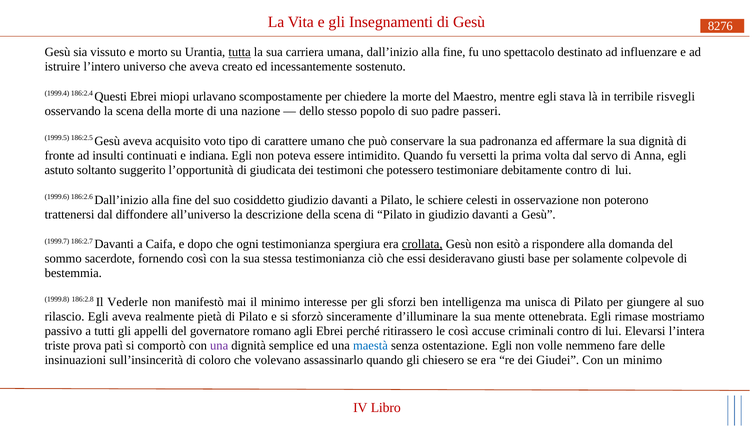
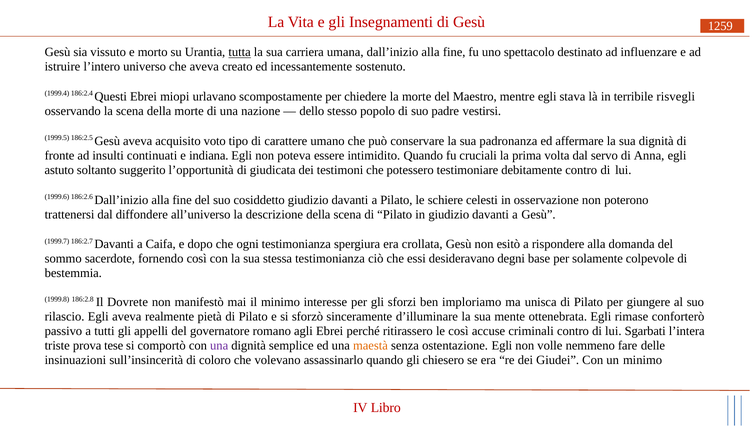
8276: 8276 -> 1259 (720, 26)
passeri: passeri -> vestirsi (482, 111)
versetti: versetti -> cruciali (478, 155)
crollata underline: present -> none (422, 244)
giusti: giusti -> degni (511, 259)
Vederle: Vederle -> Dovrete (128, 302)
intelligenza: intelligenza -> imploriamo (472, 302)
mostriamo: mostriamo -> conforterò (678, 316)
Elevarsi: Elevarsi -> Sgarbati (645, 331)
patì: patì -> tese (114, 345)
maestà colour: blue -> orange (370, 345)
